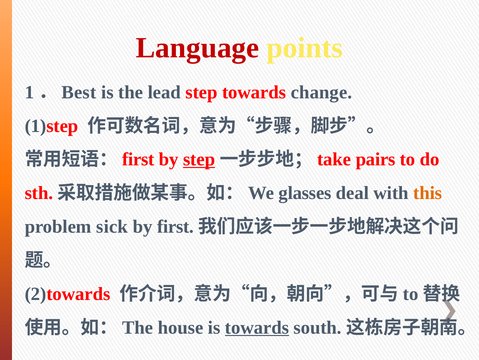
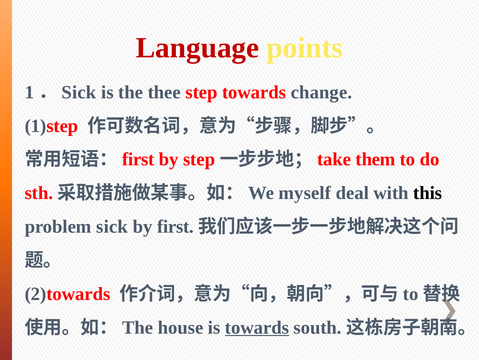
Best: Best -> Sick (79, 92)
lead: lead -> thee (164, 92)
step underline: present -> none (199, 159)
pairs: pairs -> them (376, 159)
glasses: glasses -> myself (305, 193)
this colour: orange -> black (428, 193)
